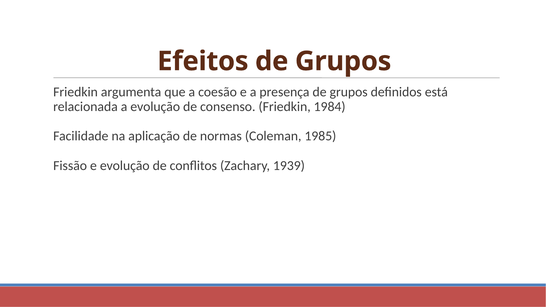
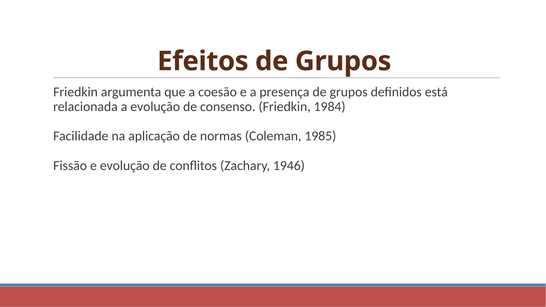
1939: 1939 -> 1946 (289, 166)
